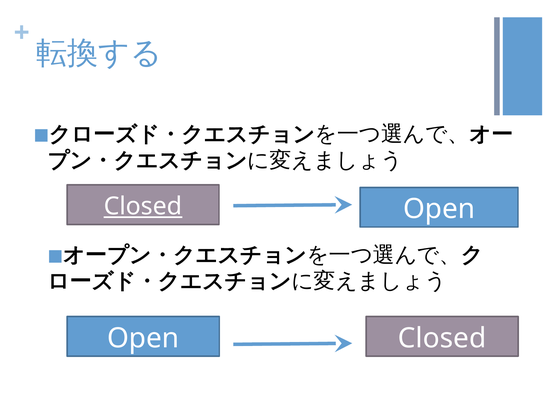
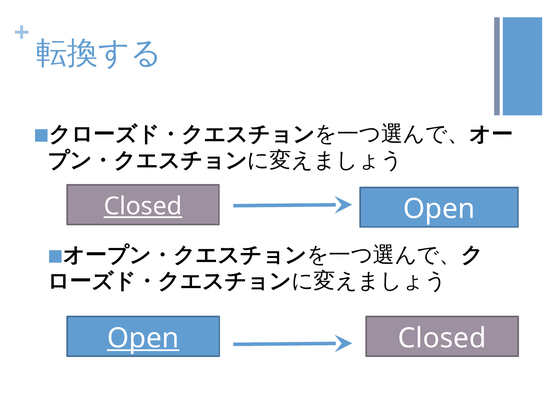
Open underline: none -> present (143, 338)
